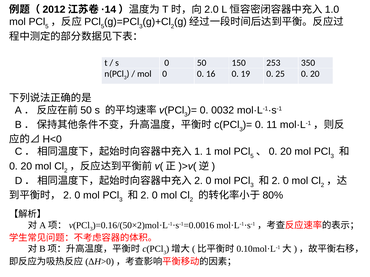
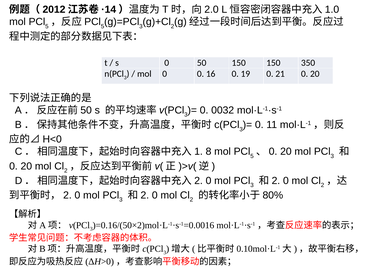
150 253: 253 -> 150 (273, 63)
25: 25 -> 21 (280, 74)
1: 1 -> 8 (209, 152)
